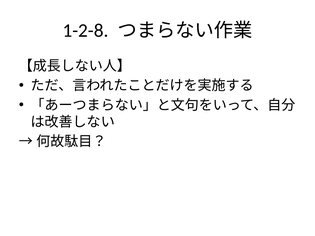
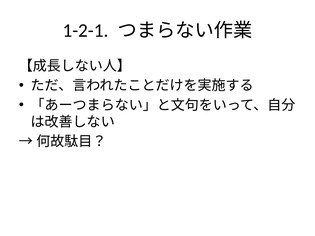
1-2-8: 1-2-8 -> 1-2-1 (86, 30)
